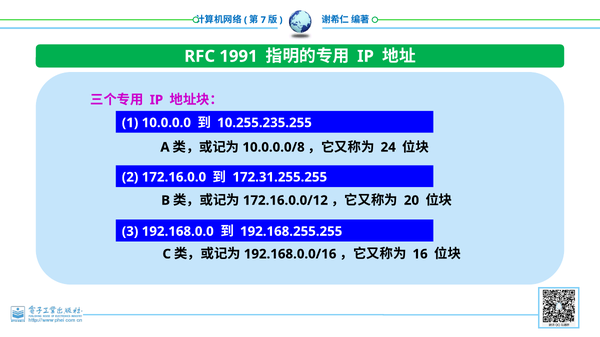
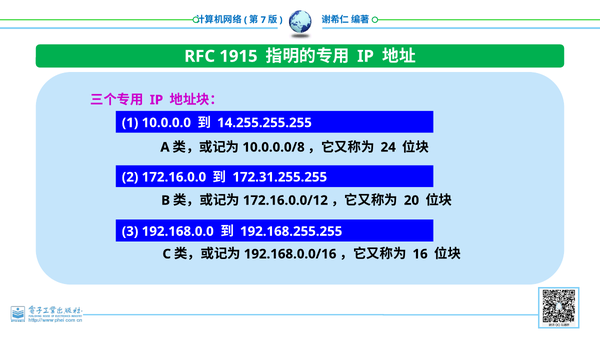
1991: 1991 -> 1915 (238, 56)
10.255.235.255: 10.255.235.255 -> 14.255.255.255 (264, 123)
